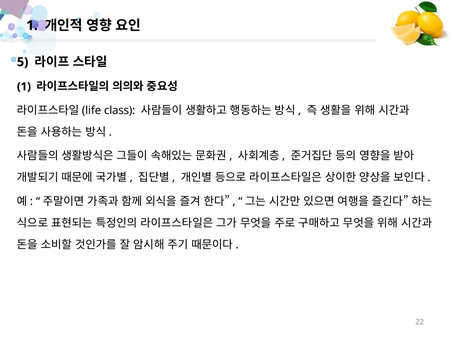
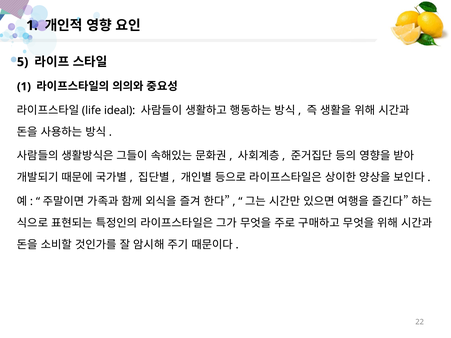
class: class -> ideal (120, 111)
